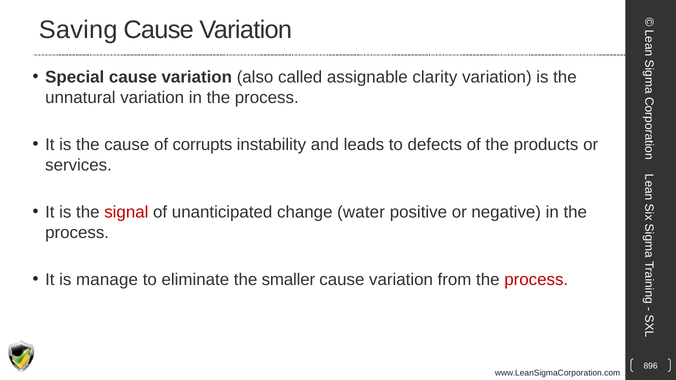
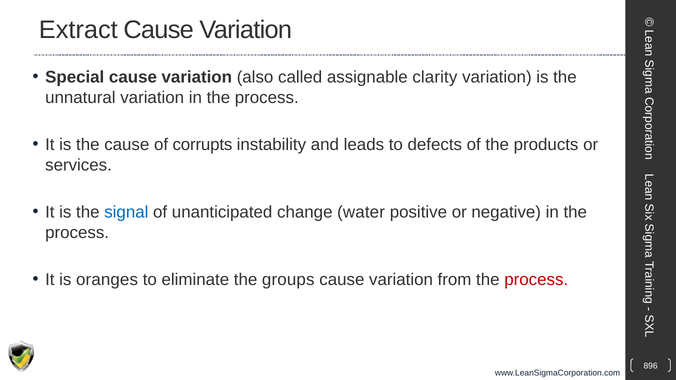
Saving: Saving -> Extract (78, 30)
signal colour: red -> blue (126, 212)
manage: manage -> oranges (107, 280)
smaller: smaller -> groups (288, 280)
